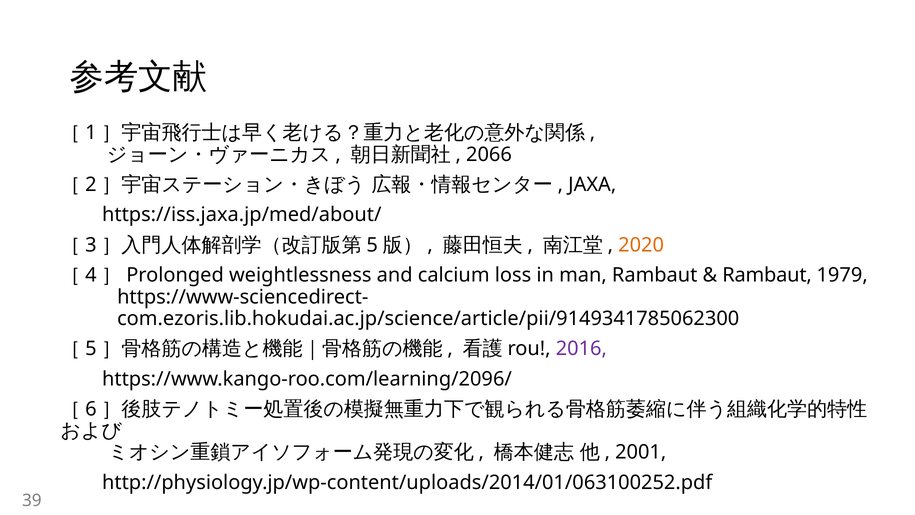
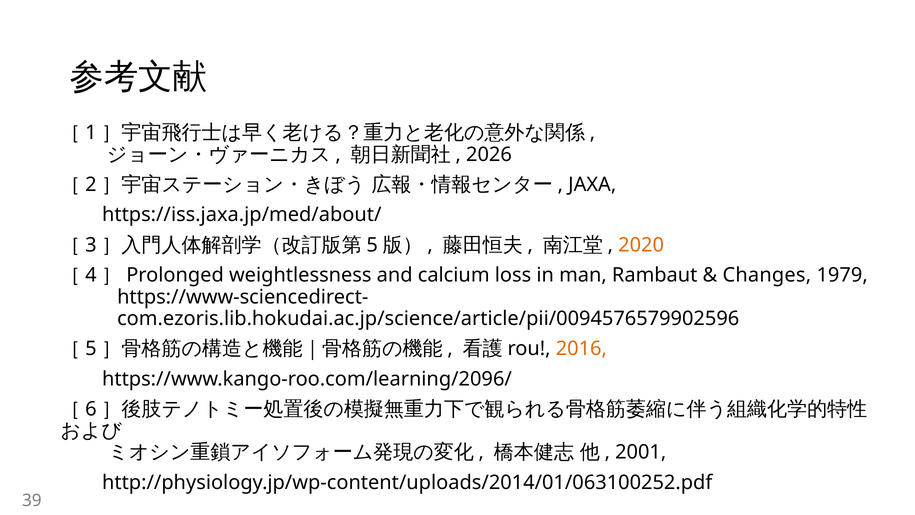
2066: 2066 -> 2026 (489, 154)
Rambaut: Rambaut -> Changes (767, 275)
com.ezoris.lib.hokudai.ac.jp/science/article/pii/9149341785062300: com.ezoris.lib.hokudai.ac.jp/science/article/pii/9149341785062300 -> com.ezoris.lib.hokudai.ac.jp/science/article/pii/0094576579902596 (428, 318)
2016 colour: purple -> orange (581, 349)
